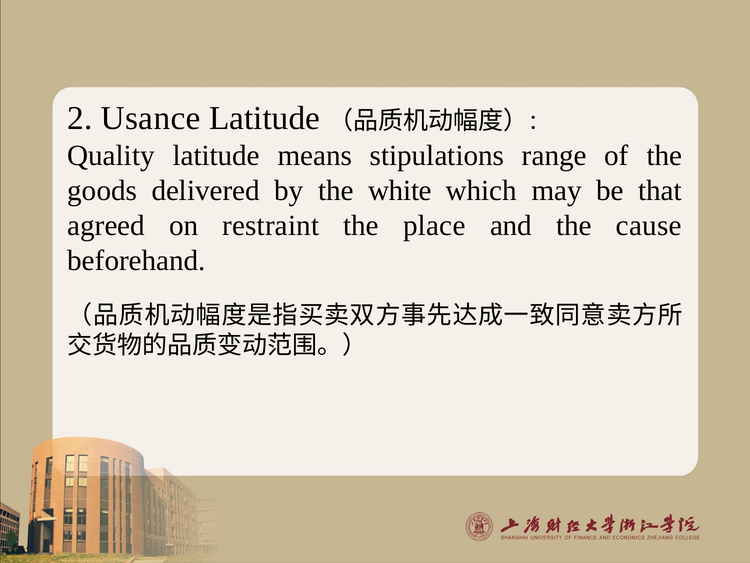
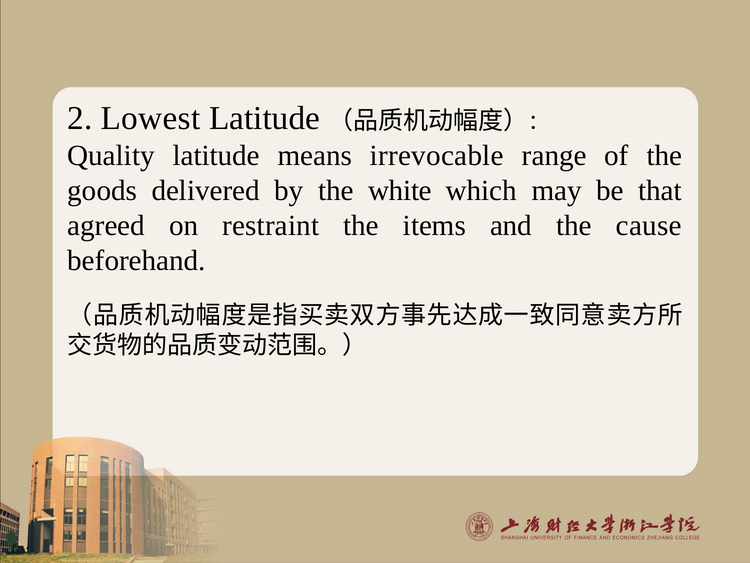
Usance: Usance -> Lowest (151, 118)
stipulations: stipulations -> irrevocable (437, 155)
place: place -> items (434, 226)
